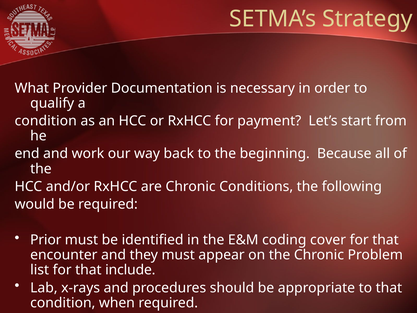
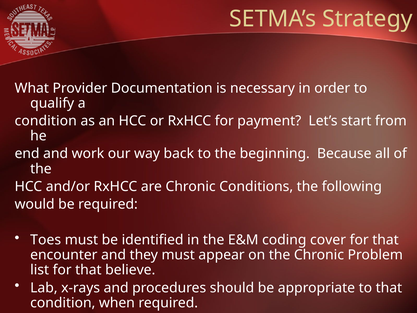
Prior: Prior -> Toes (46, 240)
include: include -> believe (130, 270)
